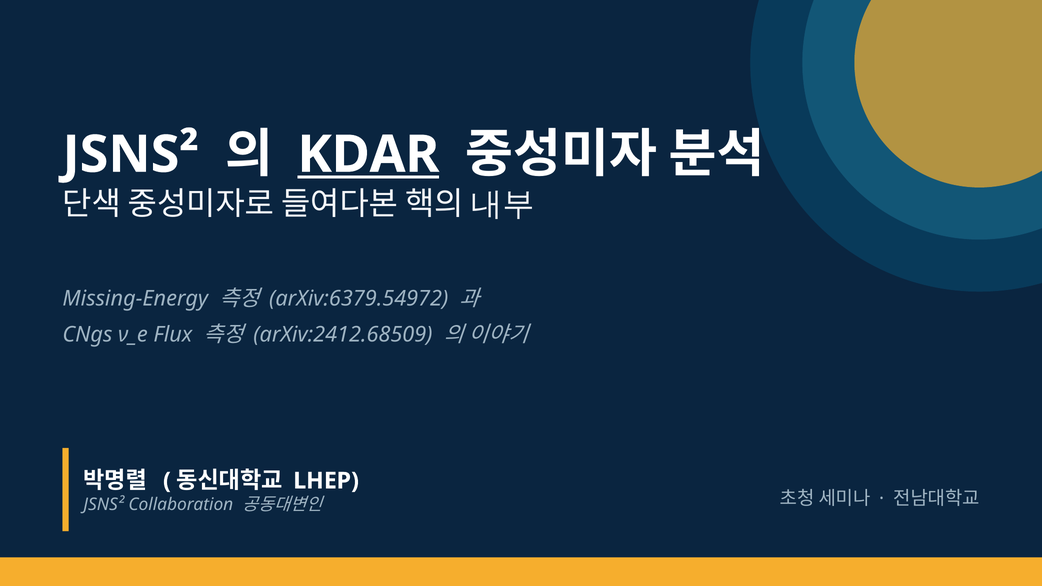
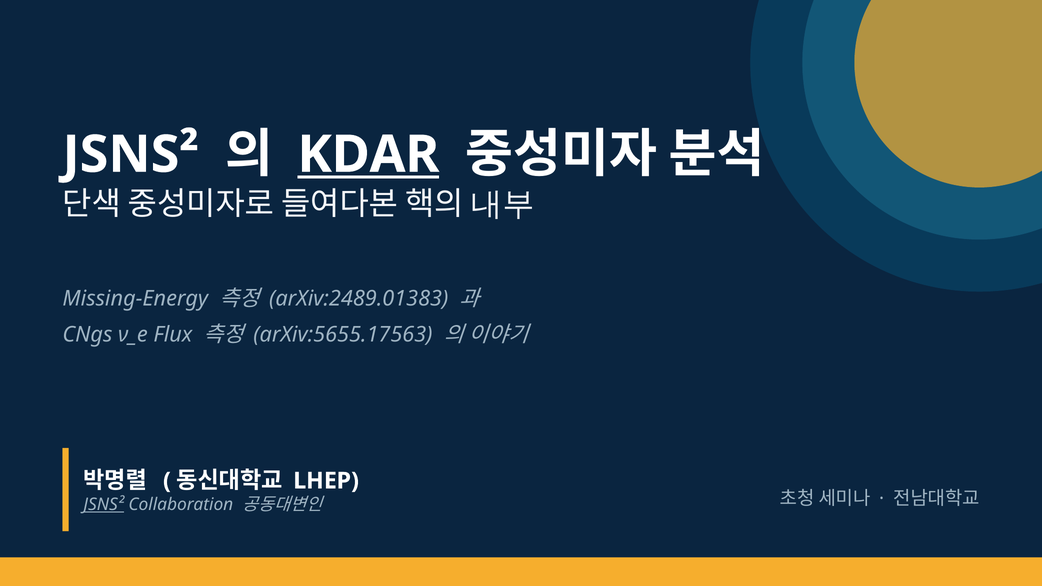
arXiv:6379.54972: arXiv:6379.54972 -> arXiv:2489.01383 (359, 298)
arXiv:2412.68509: arXiv:2412.68509 -> arXiv:5655.17563 (343, 335)
JSNS² underline: none -> present (104, 505)
